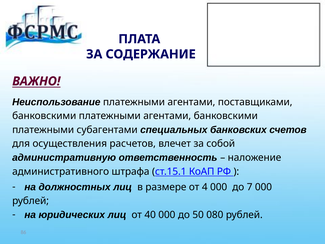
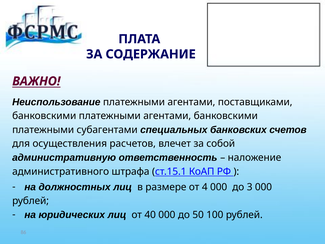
7: 7 -> 3 (250, 187)
080: 080 -> 100 (215, 215)
